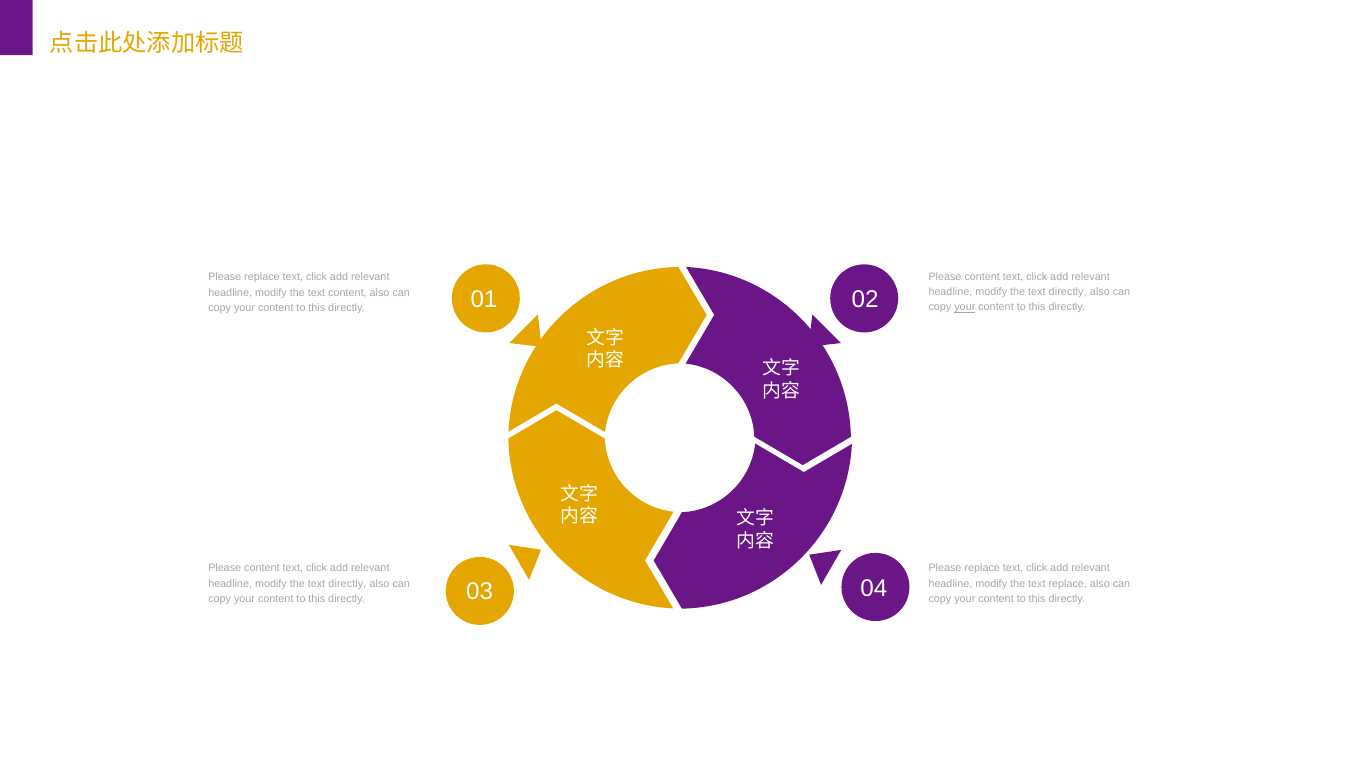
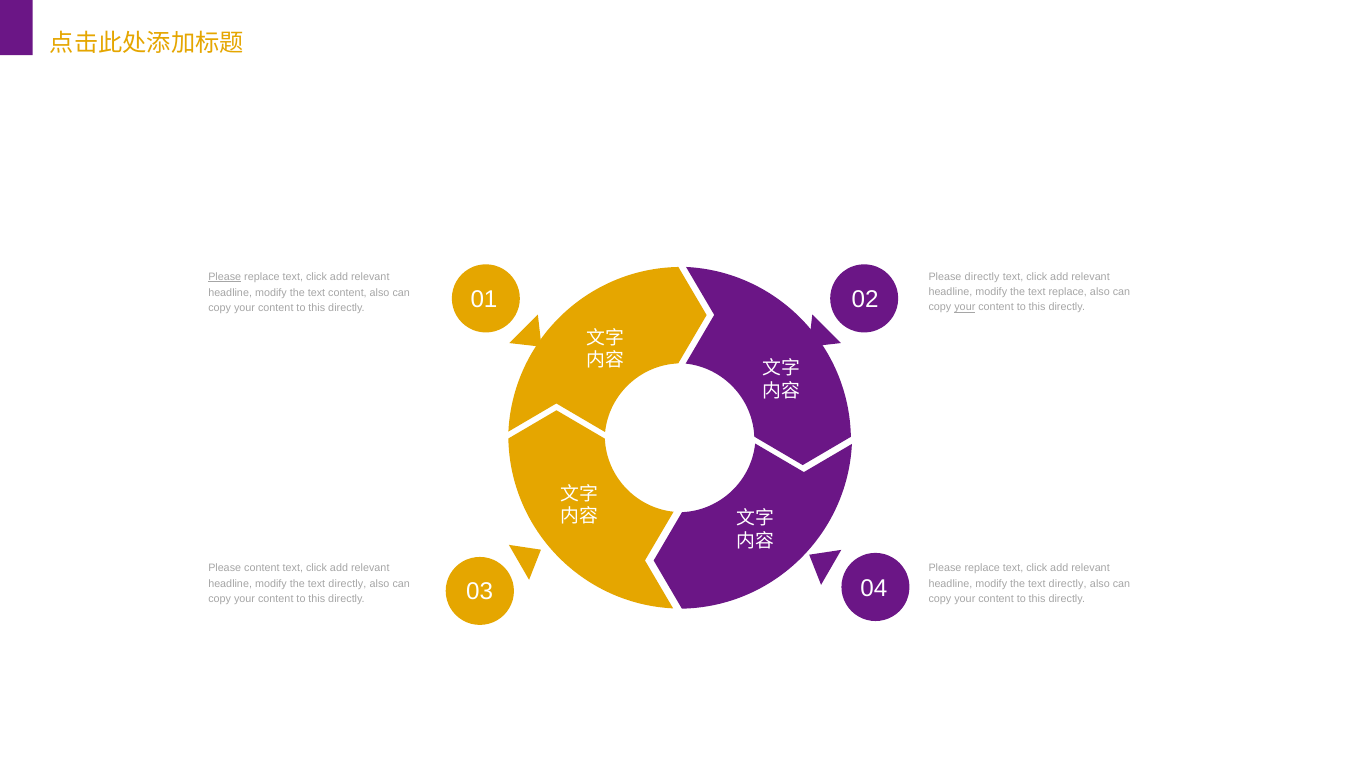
content: content -> directly (982, 277)
Please underline: none -> present (225, 277)
directly: directly -> replace (1068, 292)
replace: replace -> directly (1068, 584)
